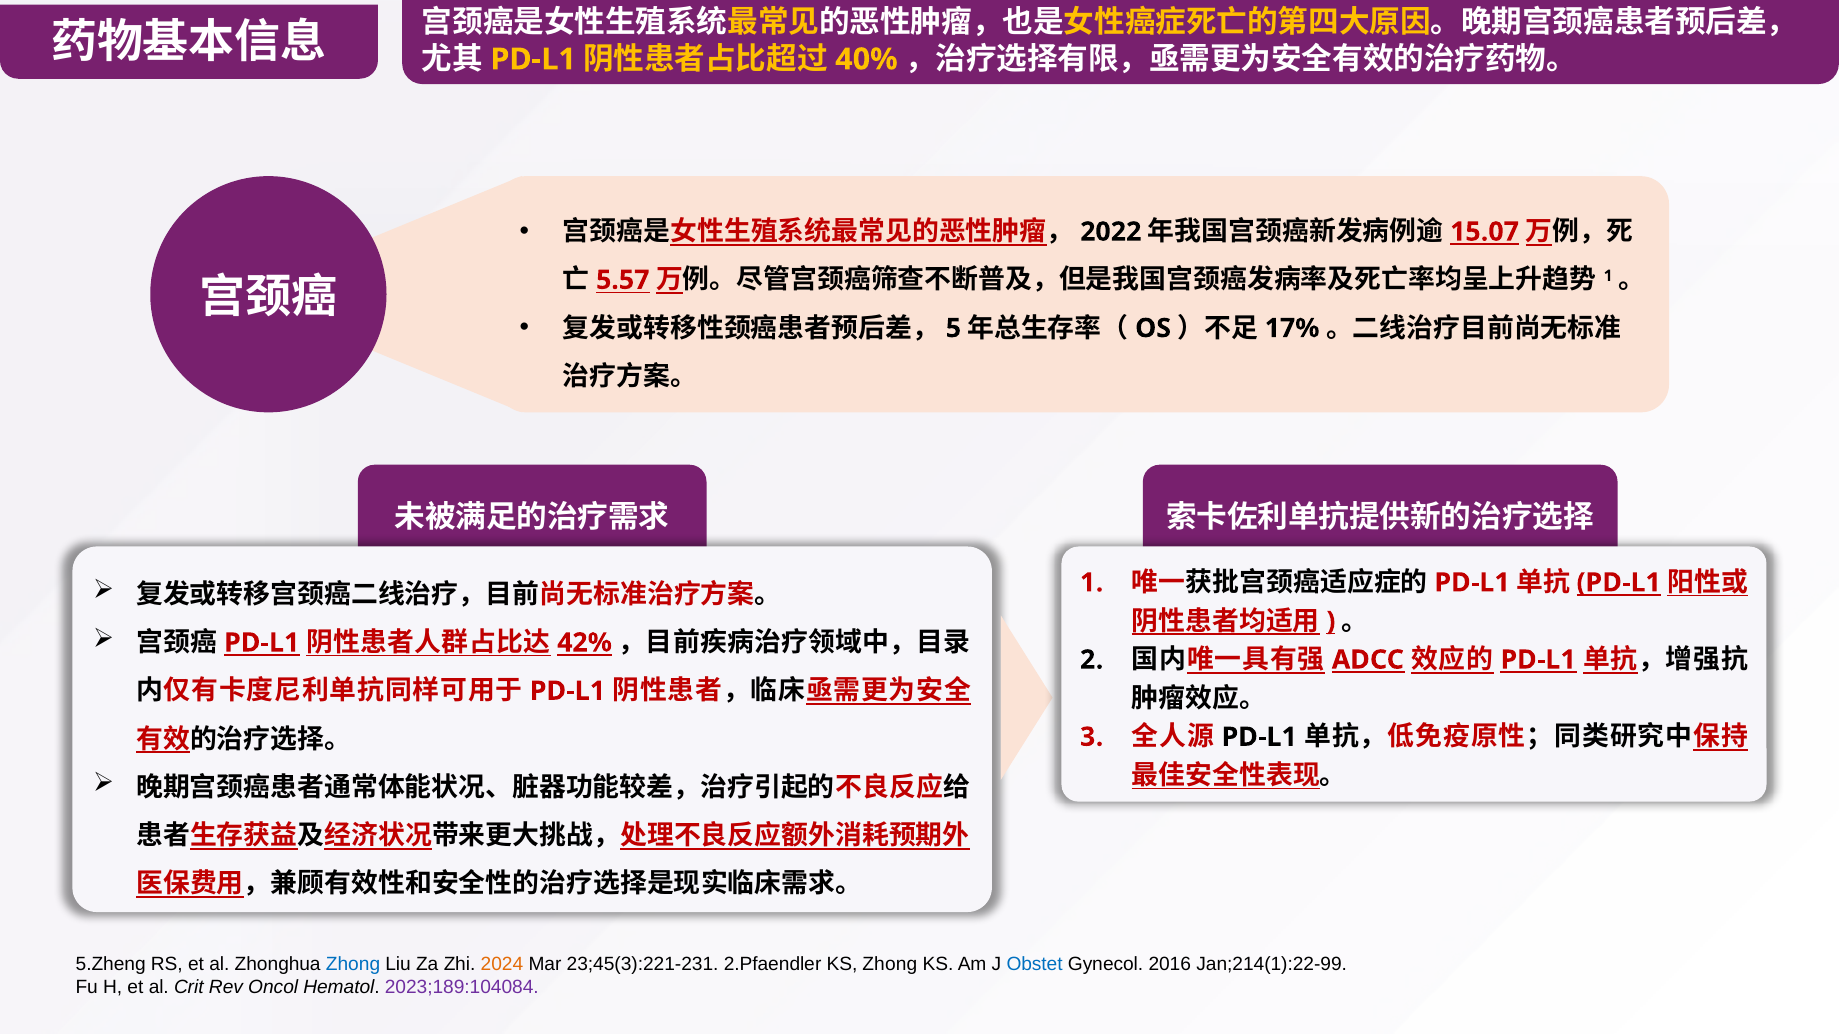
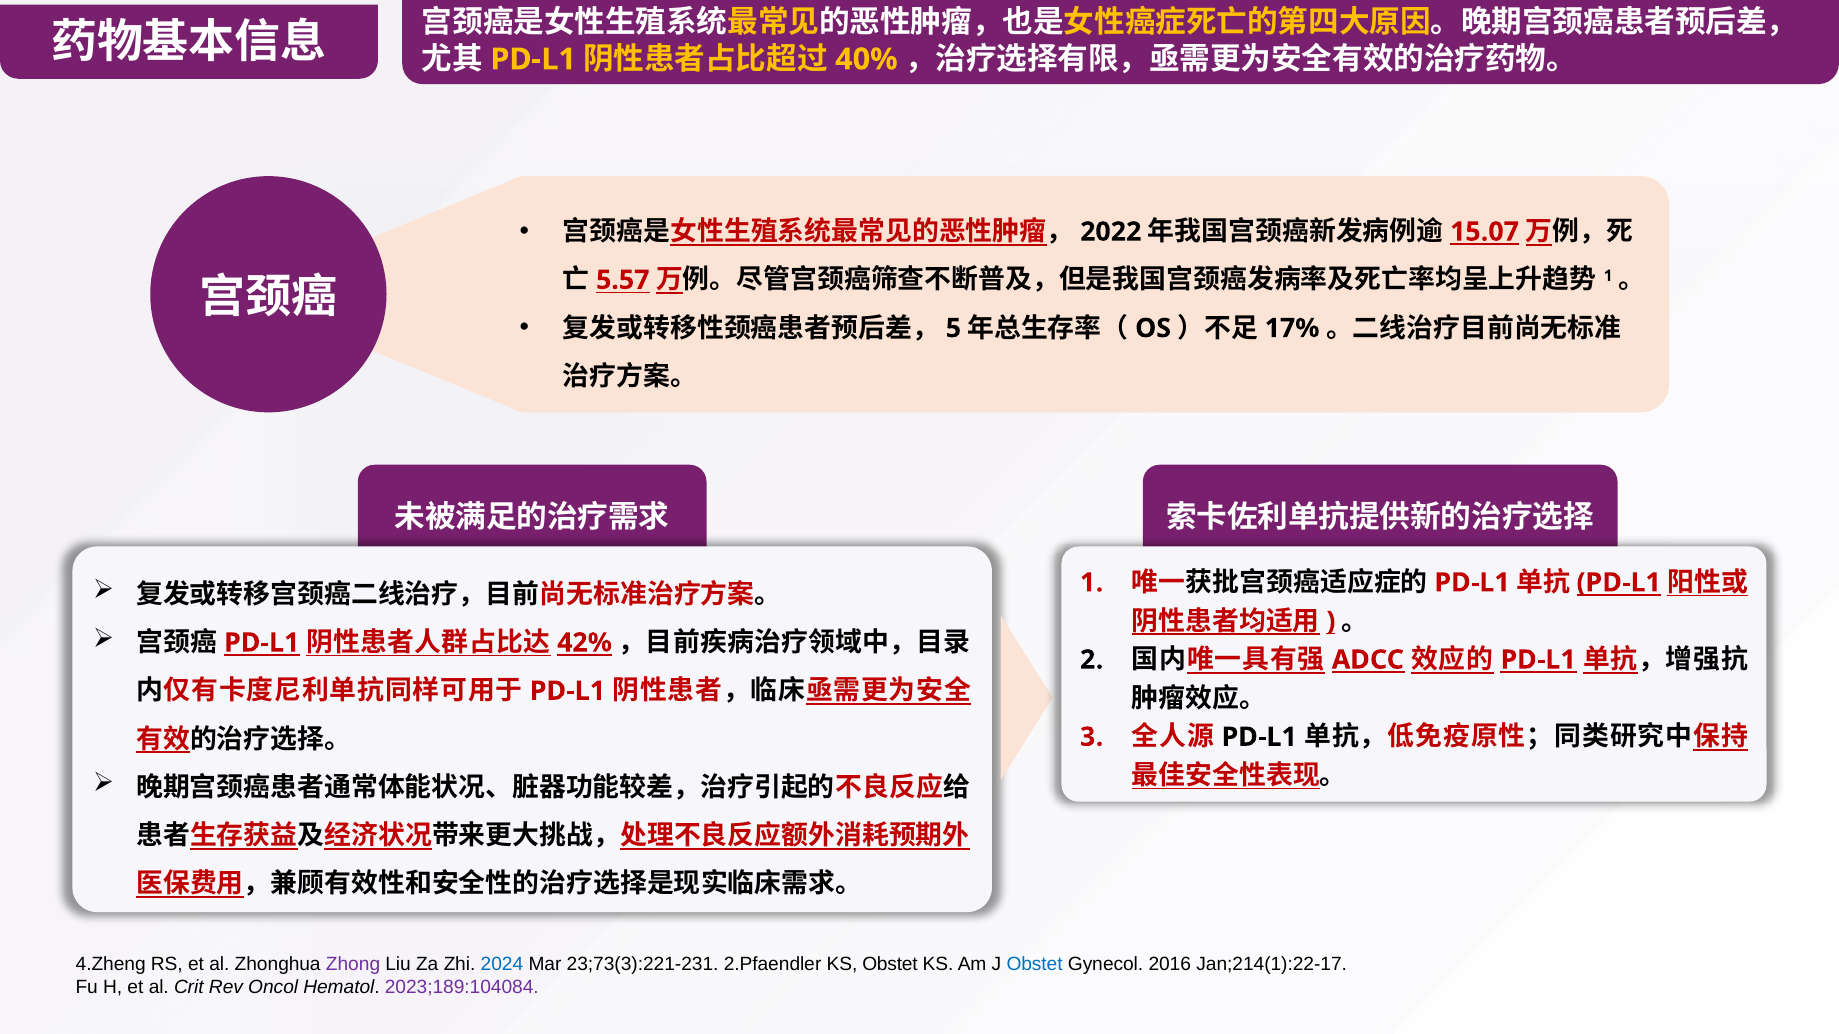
5.Zheng: 5.Zheng -> 4.Zheng (111, 965)
Zhong colour: blue -> purple (353, 965)
2024 colour: orange -> blue (502, 965)
23;45(3):221-231: 23;45(3):221-231 -> 23;73(3):221-231 (643, 965)
KS Zhong: Zhong -> Obstet (890, 965)
Jan;214(1):22-99: Jan;214(1):22-99 -> Jan;214(1):22-17 (1272, 965)
